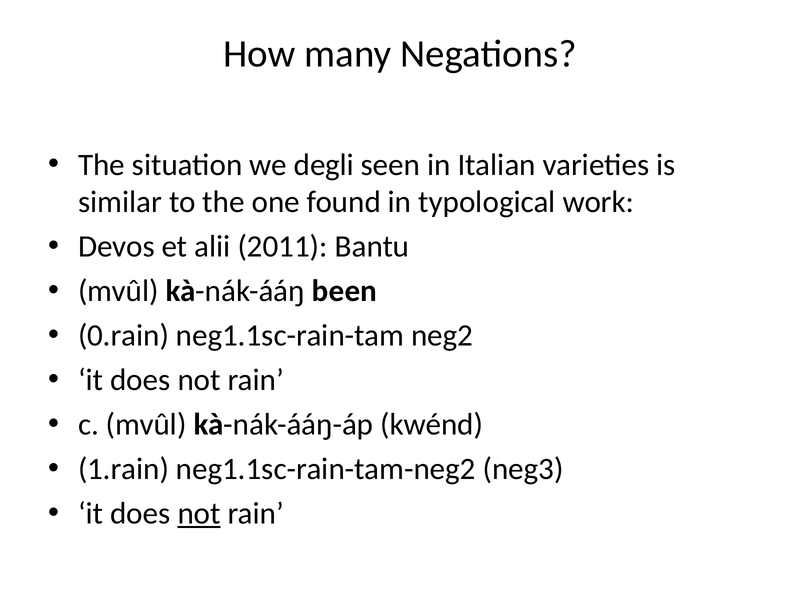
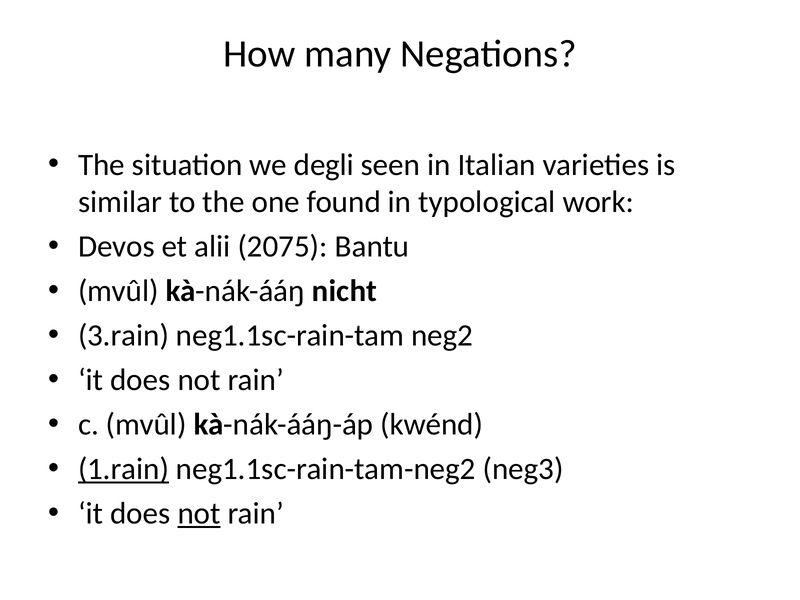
2011: 2011 -> 2075 (283, 247)
been: been -> nicht (344, 291)
0.rain: 0.rain -> 3.rain (123, 336)
1.rain underline: none -> present (123, 469)
